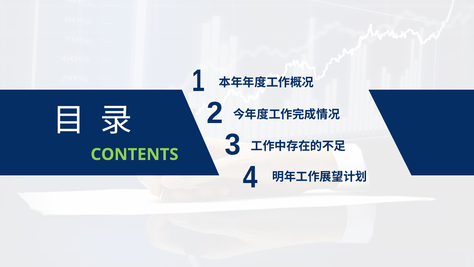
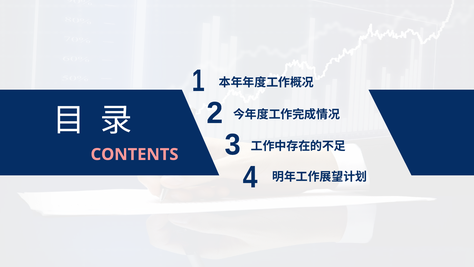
CONTENTS colour: light green -> pink (135, 154)
